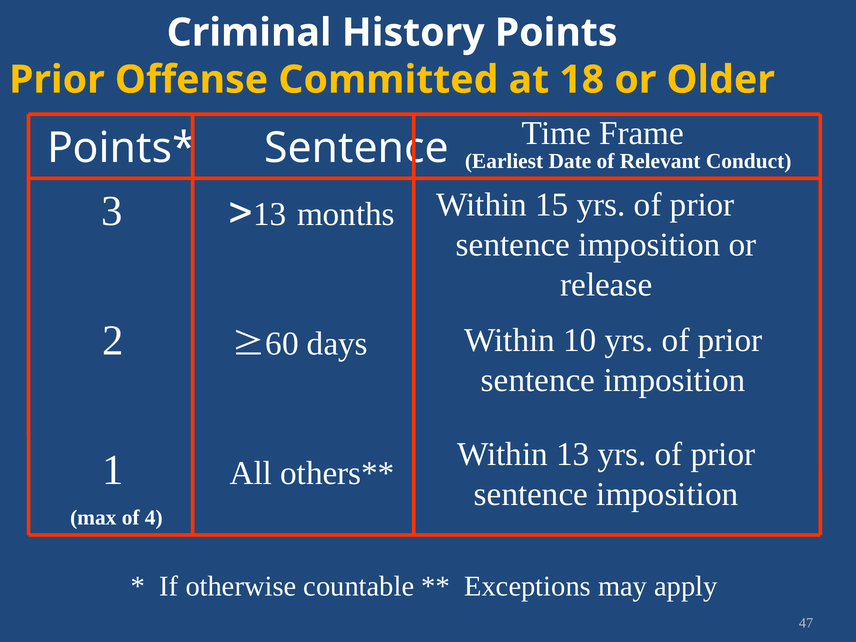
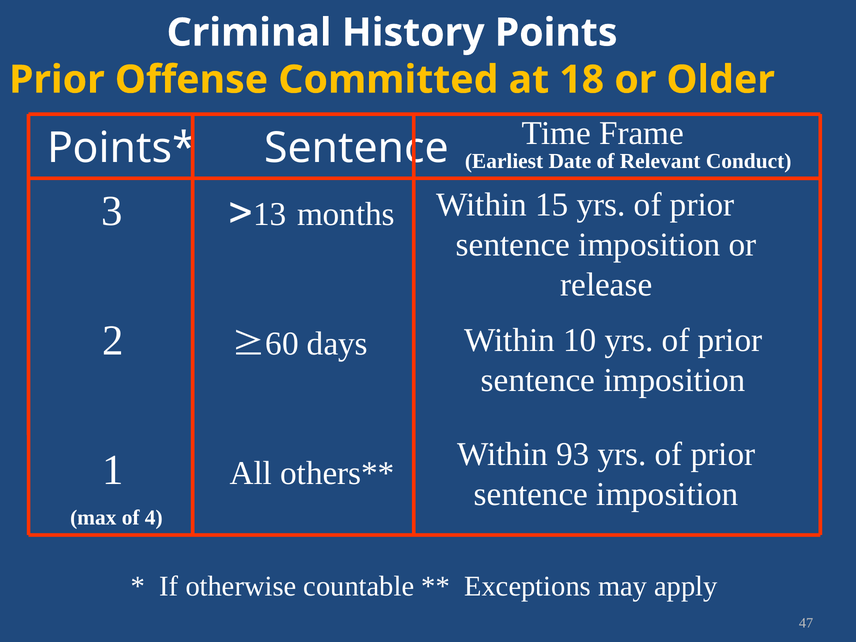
Within 13: 13 -> 93 (573, 454)
